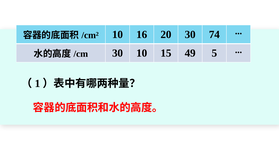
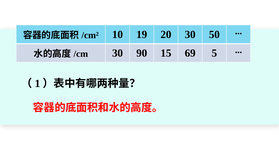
16: 16 -> 19 (142, 34)
74: 74 -> 50 (214, 34)
30 10: 10 -> 90 (142, 53)
49: 49 -> 69 (190, 53)
